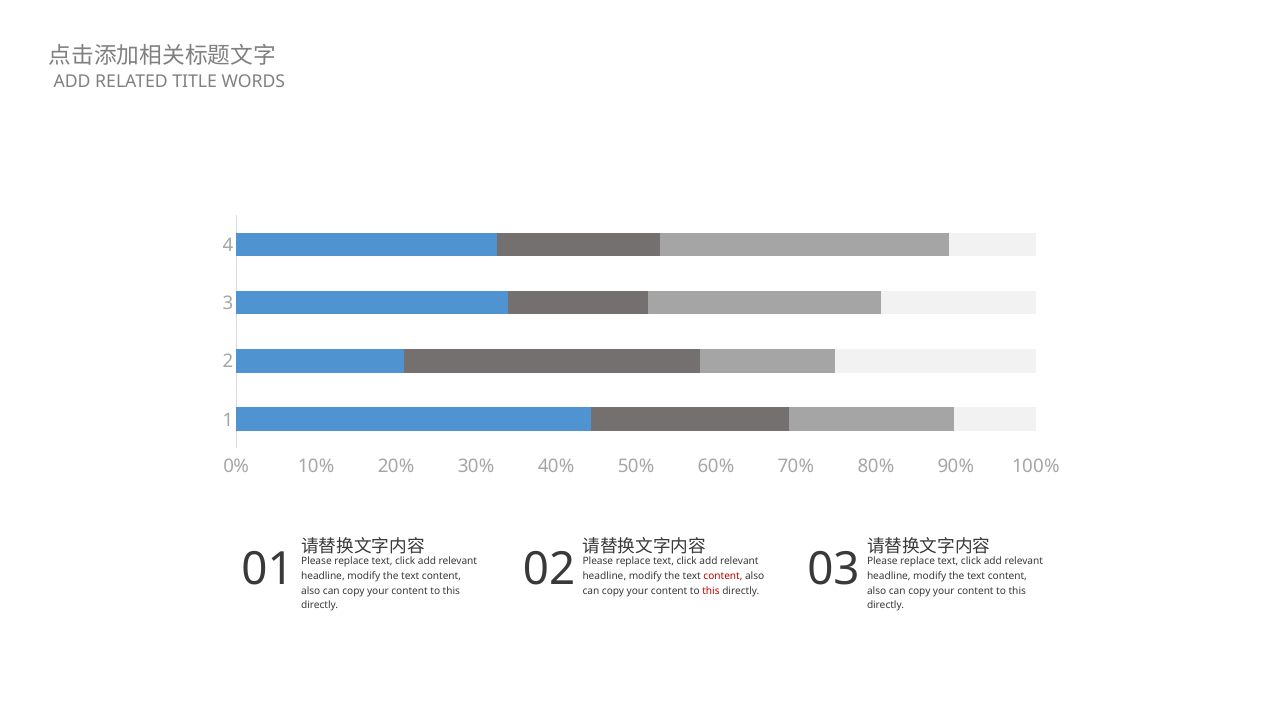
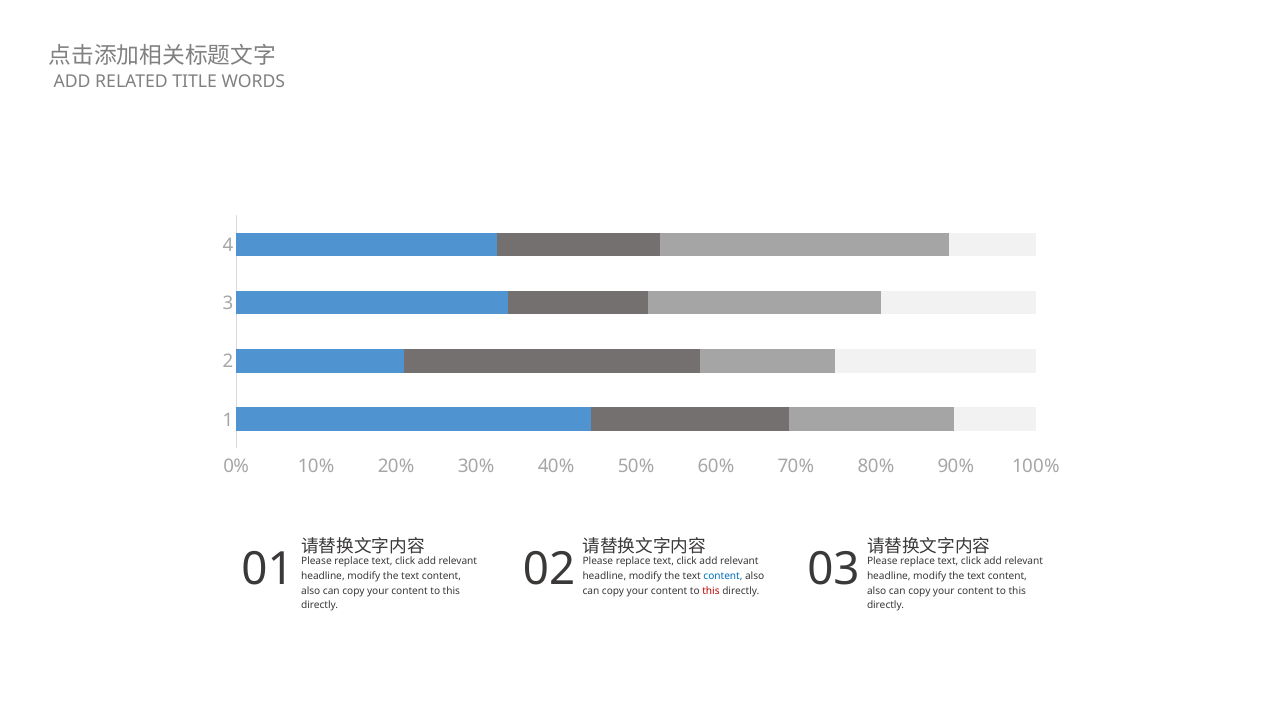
content colour: red -> blue (723, 576)
